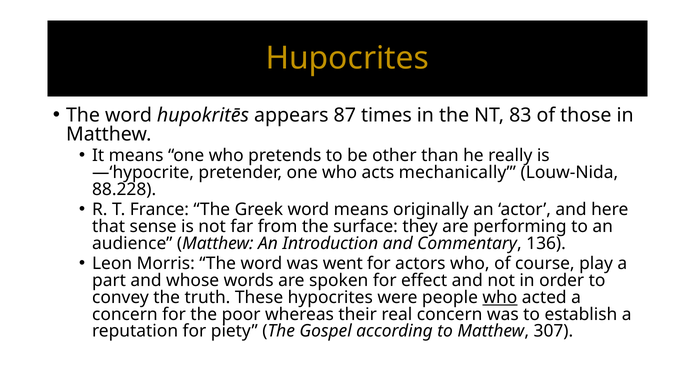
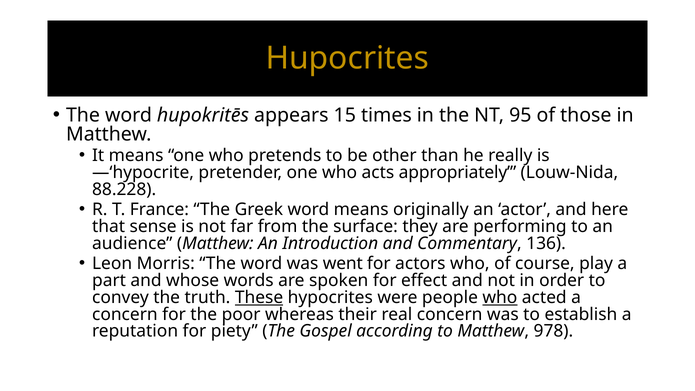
87: 87 -> 15 (345, 115)
83: 83 -> 95 (520, 115)
mechanically: mechanically -> appropriately (457, 173)
These underline: none -> present (259, 297)
307: 307 -> 978 (553, 331)
